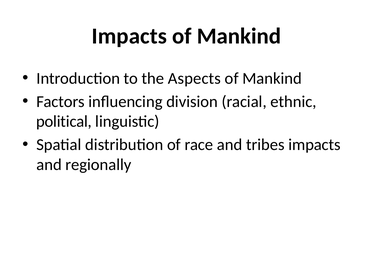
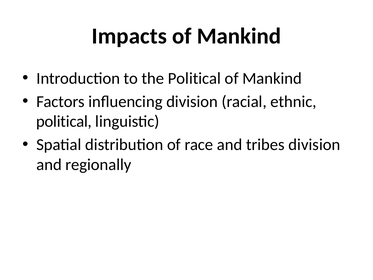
the Aspects: Aspects -> Political (194, 78)
tribes impacts: impacts -> division (314, 145)
